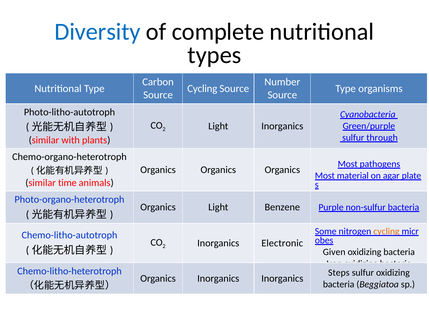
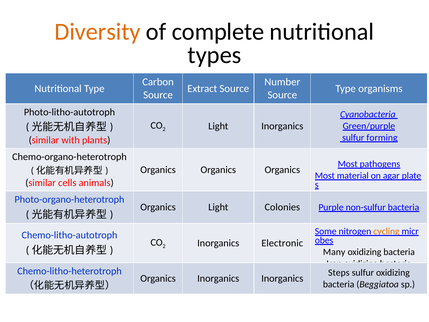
Diversity colour: blue -> orange (97, 32)
Cycling: Cycling -> Extract (202, 88)
through: through -> forming (382, 138)
time: time -> cells (67, 183)
Benzene: Benzene -> Colonies (282, 207)
Given: Given -> Many (334, 252)
